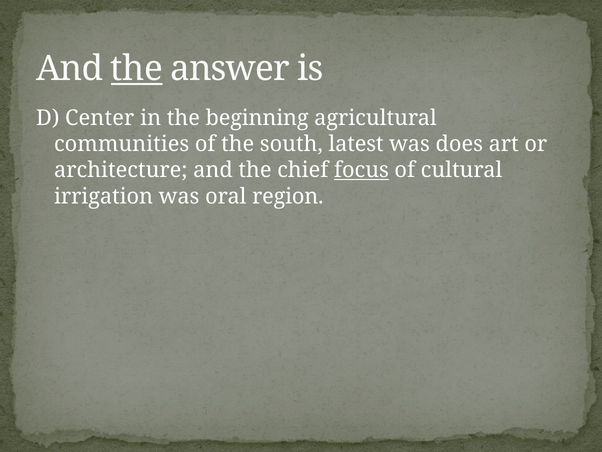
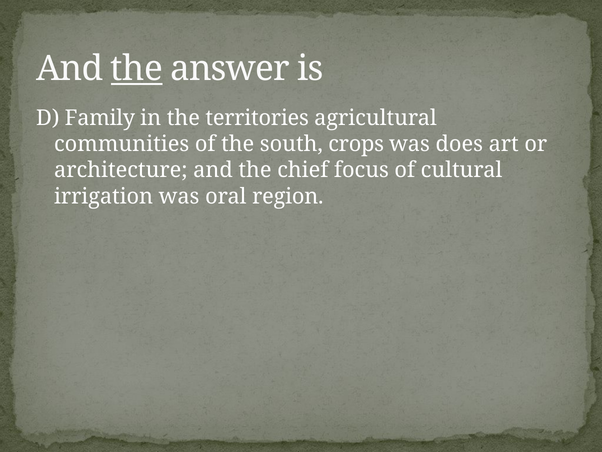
Center: Center -> Family (100, 118)
beginning: beginning -> territories (257, 118)
latest: latest -> crops (356, 144)
focus underline: present -> none (361, 170)
